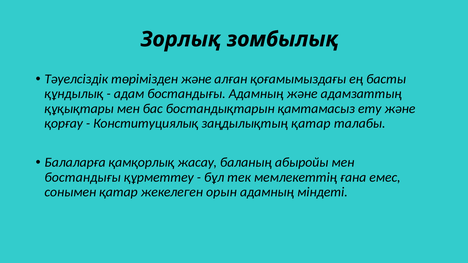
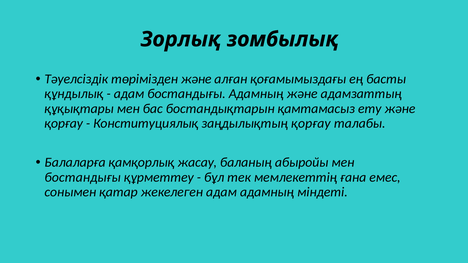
заңдылықтың қатар: қатар -> қорғау (311, 123)
жекелеген орын: орын -> адам (221, 192)
